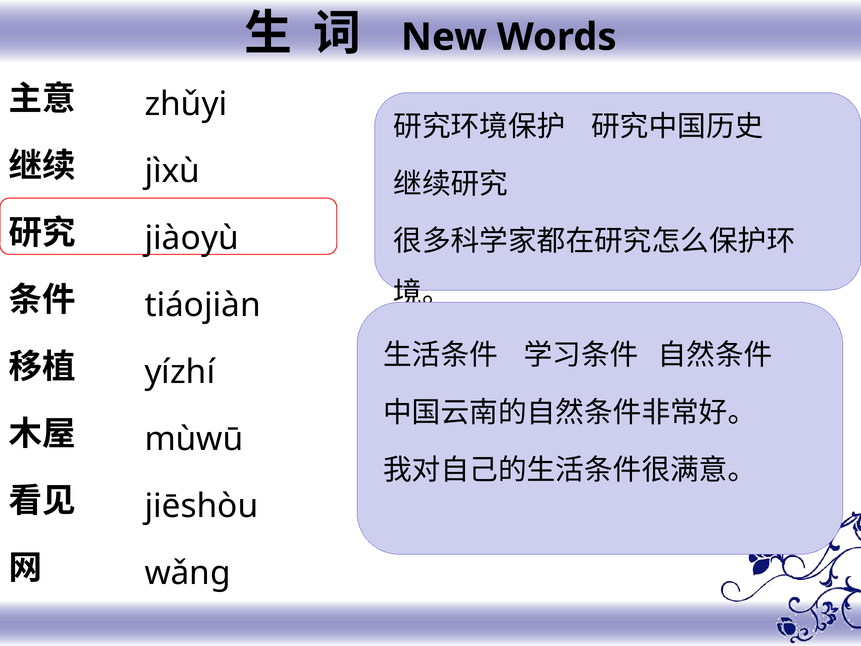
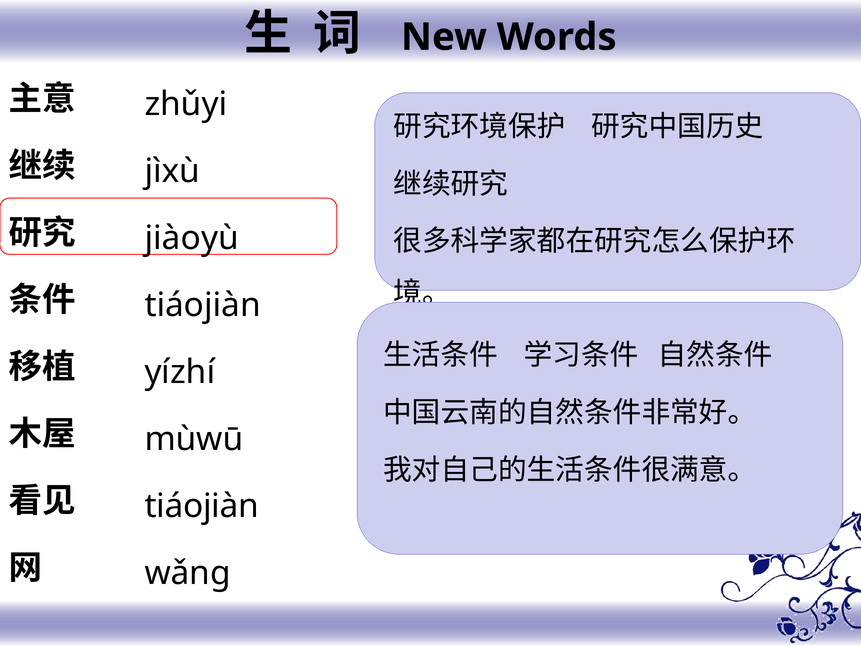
jiēshòu: jiēshòu -> tiáojiàn (202, 506)
